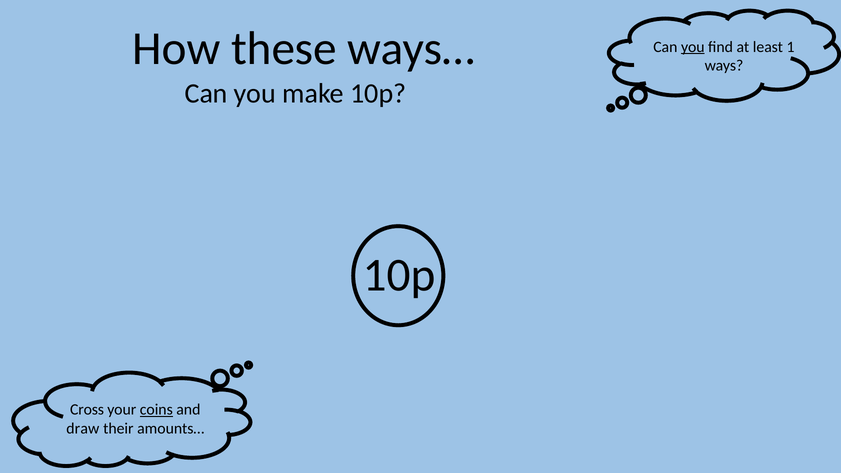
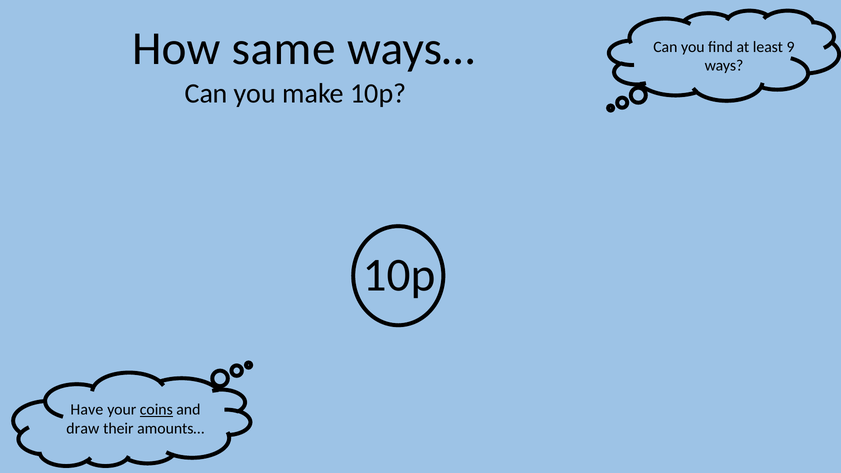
these: these -> same (284, 49)
you underline: present -> none (693, 47)
1: 1 -> 9 (791, 47)
Cross: Cross -> Have (87, 410)
